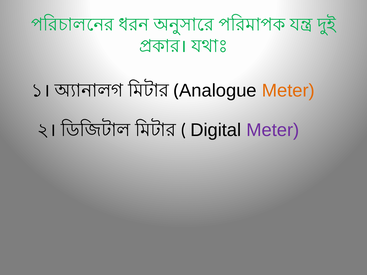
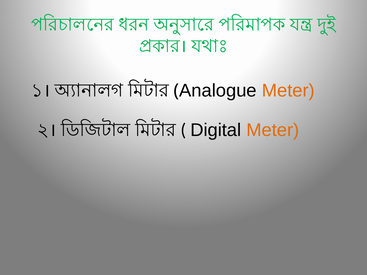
Meter colour: purple -> orange (273, 130)
